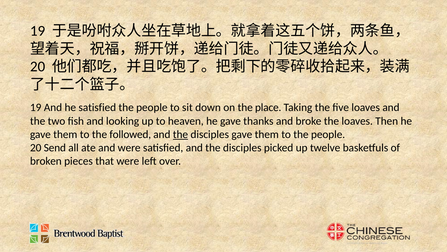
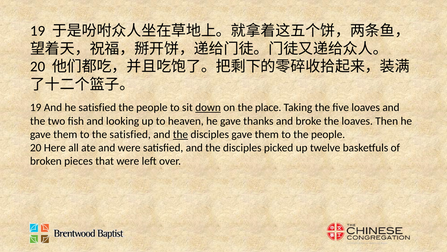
down underline: none -> present (208, 107)
the followed: followed -> satisfied (130, 134)
Send: Send -> Here (55, 148)
